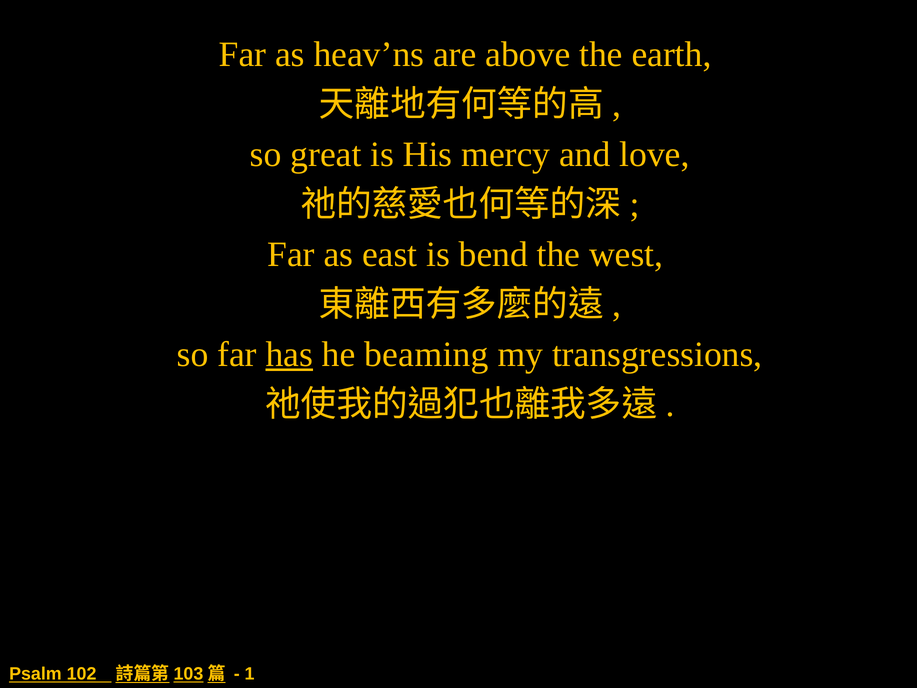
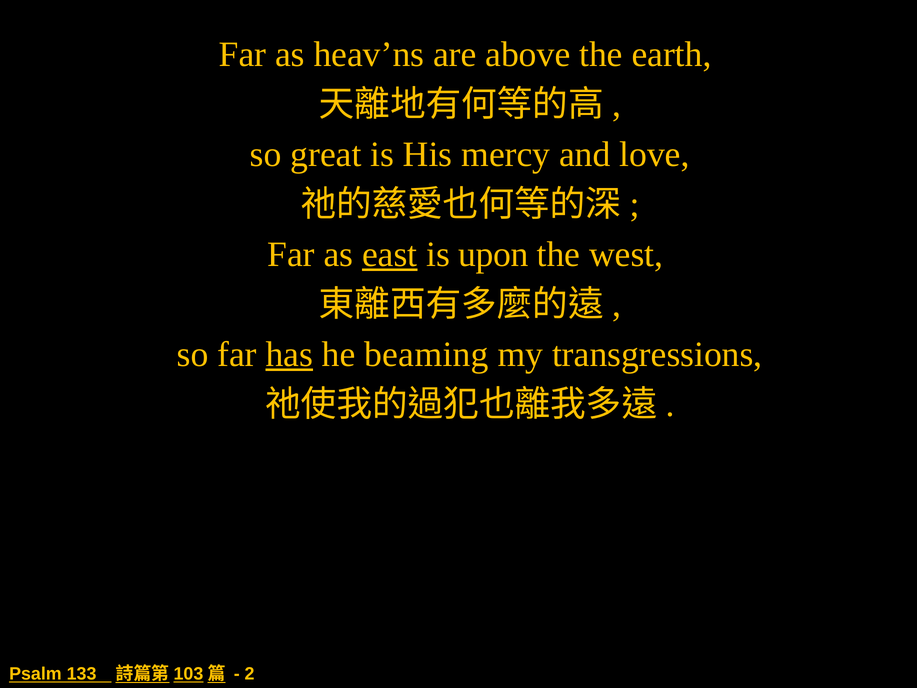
east underline: none -> present (390, 254)
bend: bend -> upon (494, 254)
102: 102 -> 133 (82, 674)
1: 1 -> 2 (250, 674)
